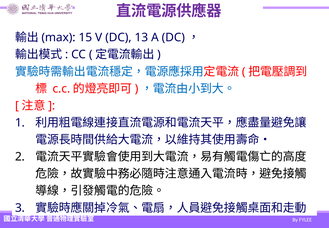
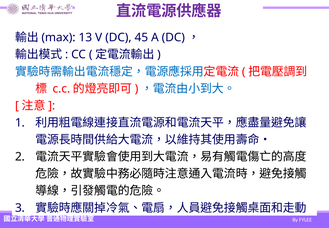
15: 15 -> 13 (85, 38)
13: 13 -> 45 (141, 38)
